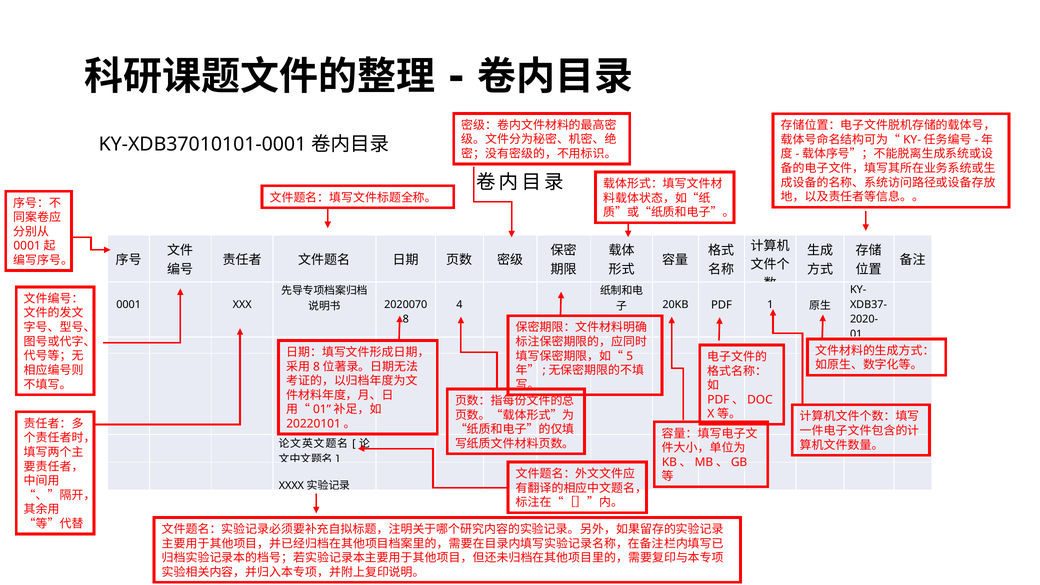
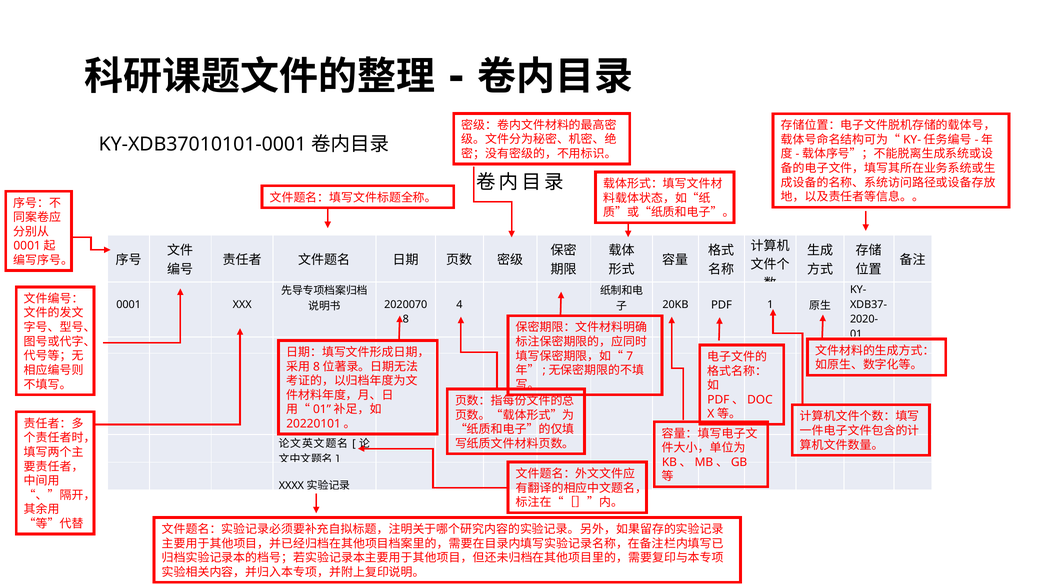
5: 5 -> 7 (630, 356)
